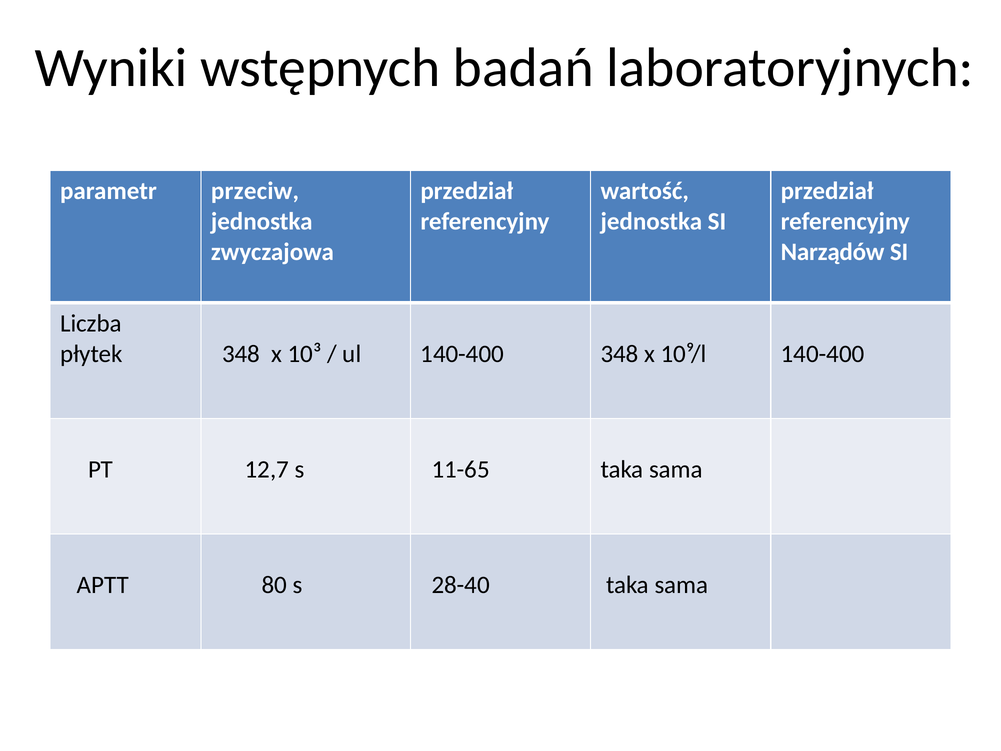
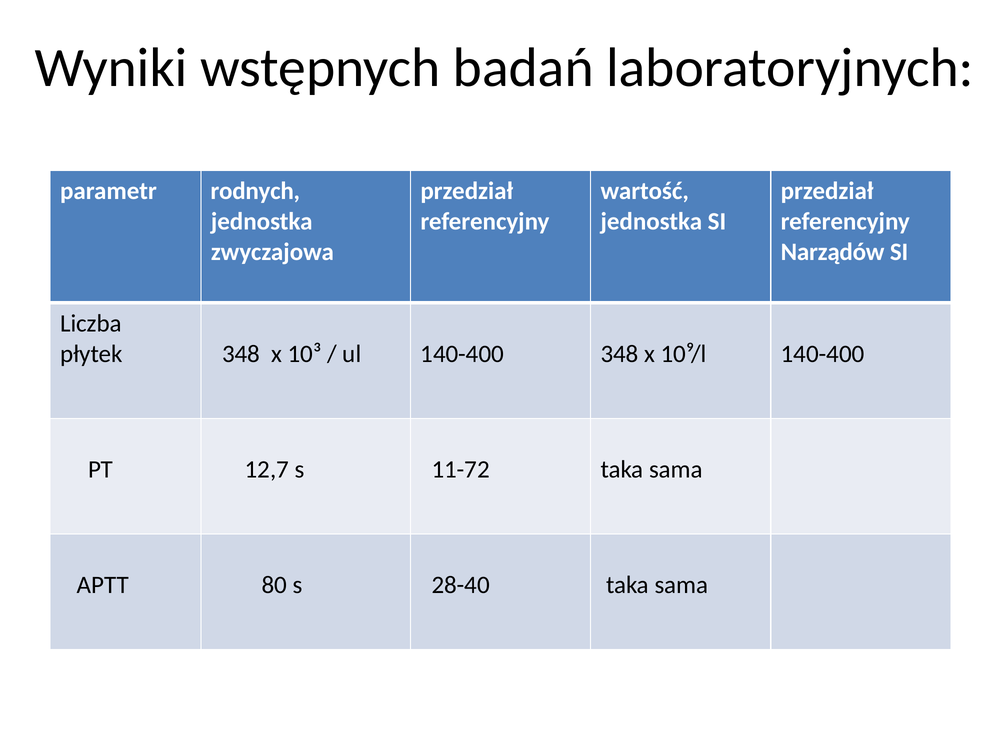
przeciw: przeciw -> rodnych (255, 191)
11-65: 11-65 -> 11-72 (461, 469)
